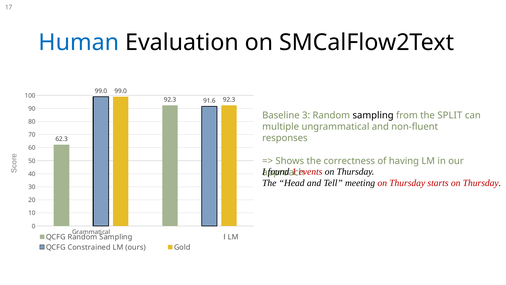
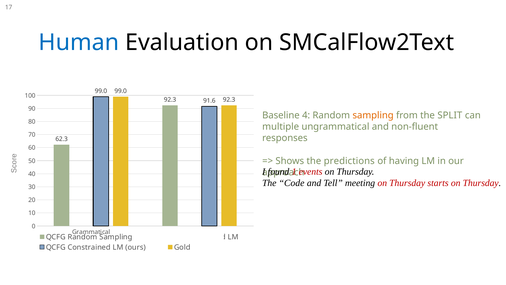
3: 3 -> 4 (306, 115)
sampling colour: black -> orange (373, 115)
correctness: correctness -> predictions (349, 161)
Head: Head -> Code (292, 183)
